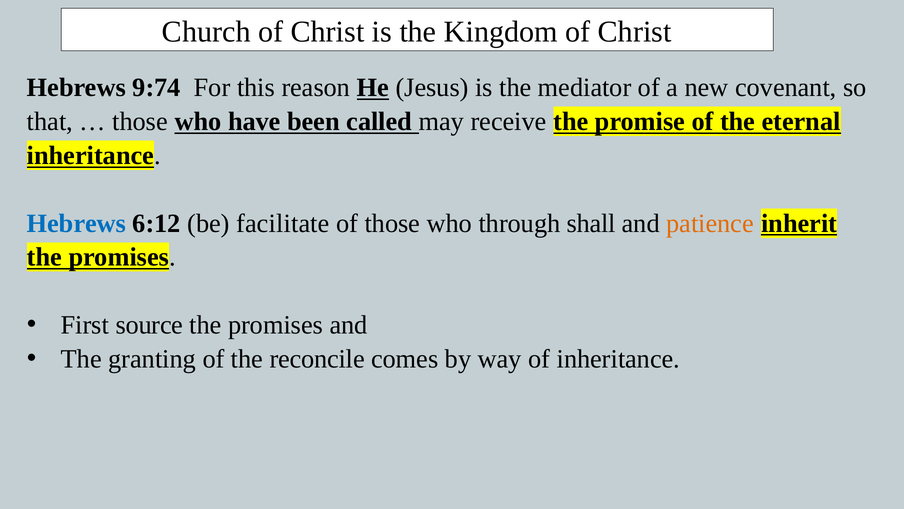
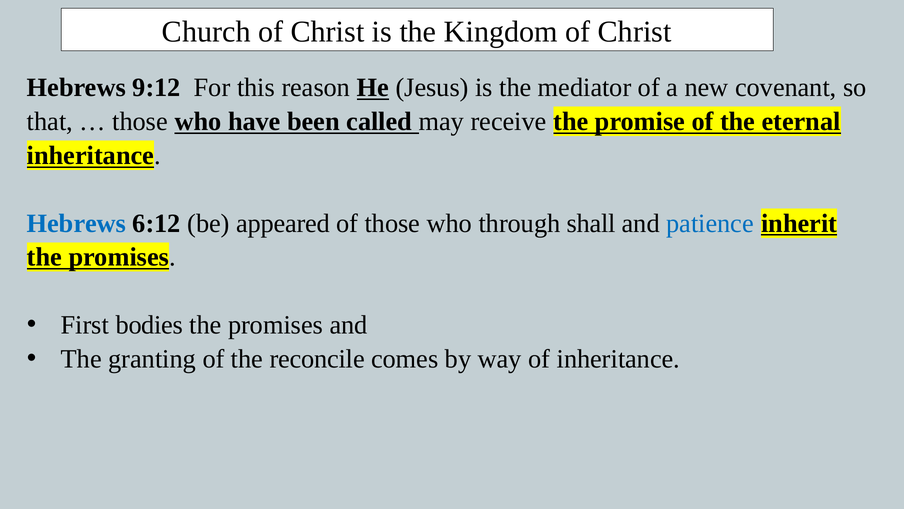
9:74: 9:74 -> 9:12 (157, 88)
facilitate: facilitate -> appeared (283, 223)
patience colour: orange -> blue (710, 223)
source: source -> bodies (149, 325)
